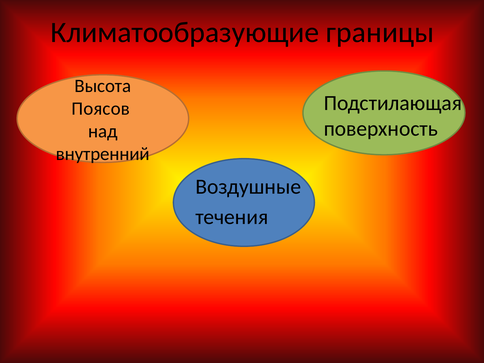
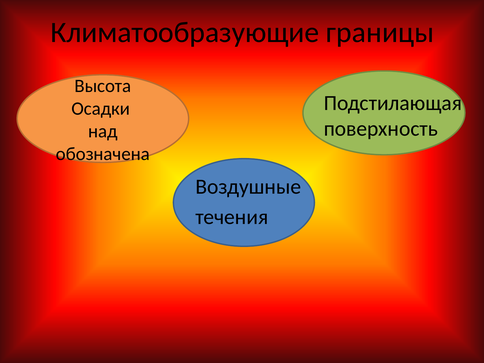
Поясов: Поясов -> Осадки (101, 109)
внутренний: внутренний -> обозначена (103, 154)
